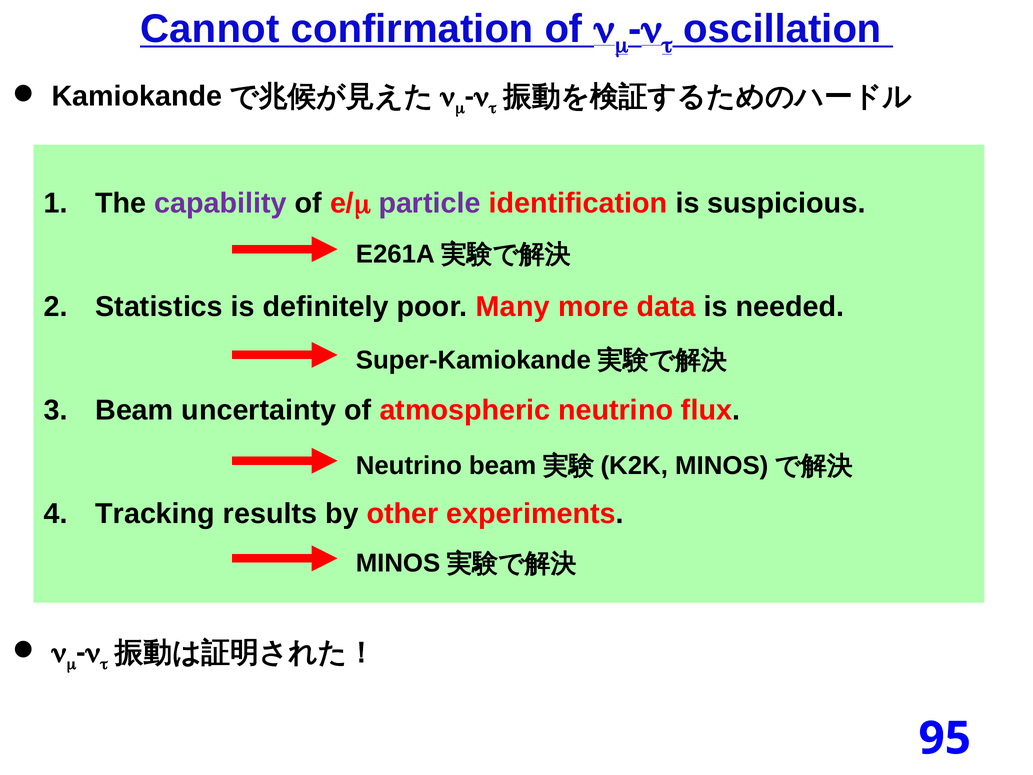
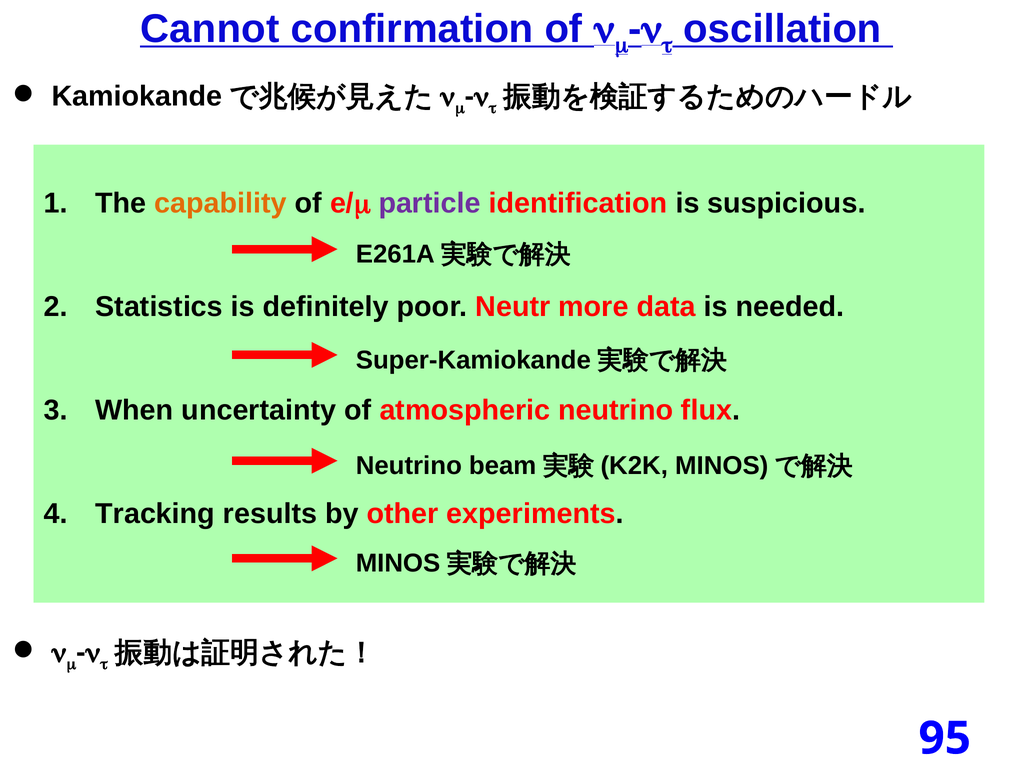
capability colour: purple -> orange (220, 203)
Many: Many -> Neutr (513, 307)
Beam: Beam -> When (134, 410)
